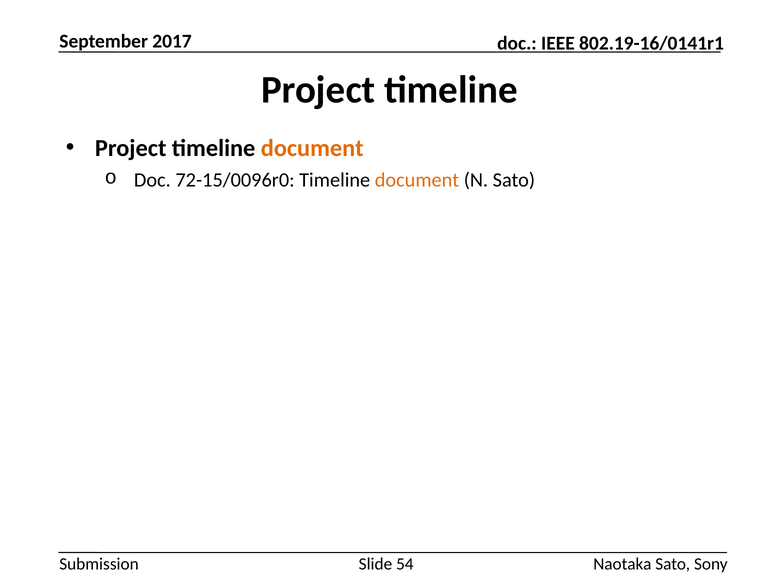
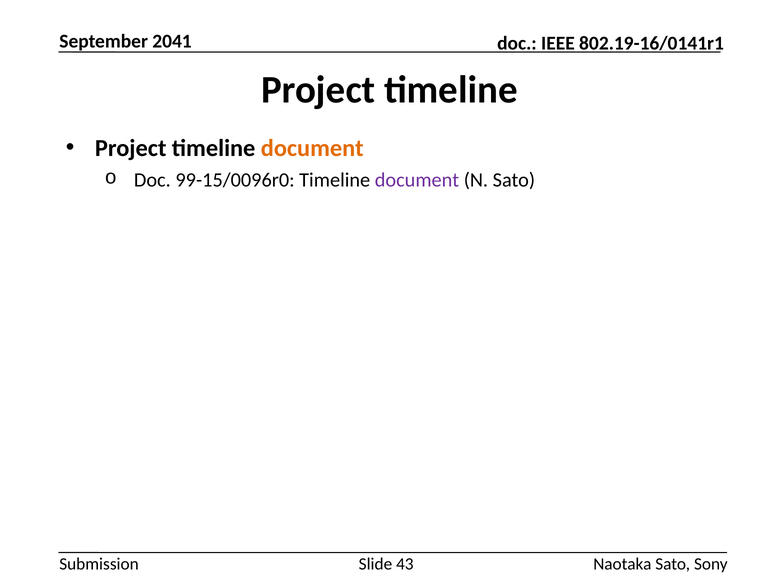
2017: 2017 -> 2041 (172, 41)
72-15/0096r0: 72-15/0096r0 -> 99-15/0096r0 (235, 180)
document colour: orange -> purple (417, 180)
54: 54 -> 43 (405, 563)
